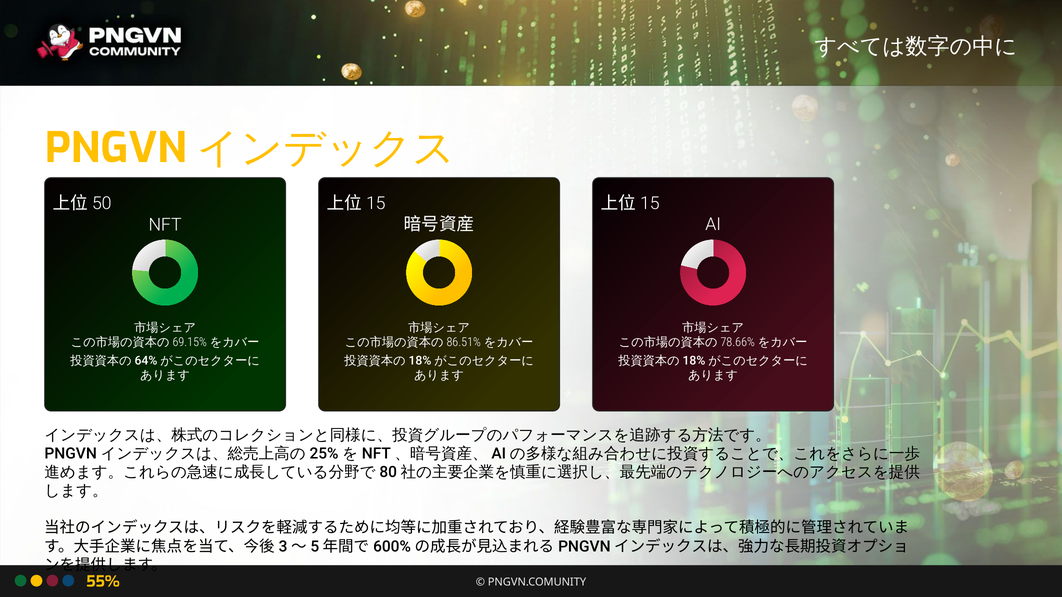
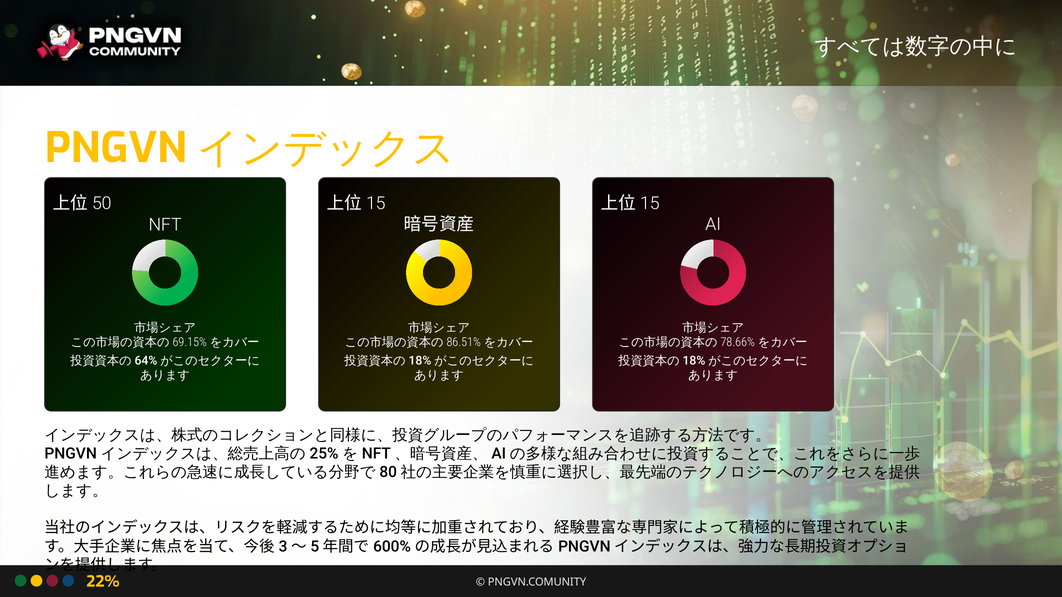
55%: 55% -> 22% (103, 582)
